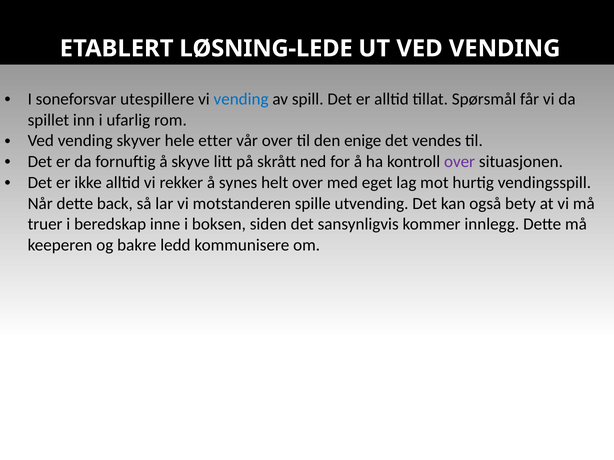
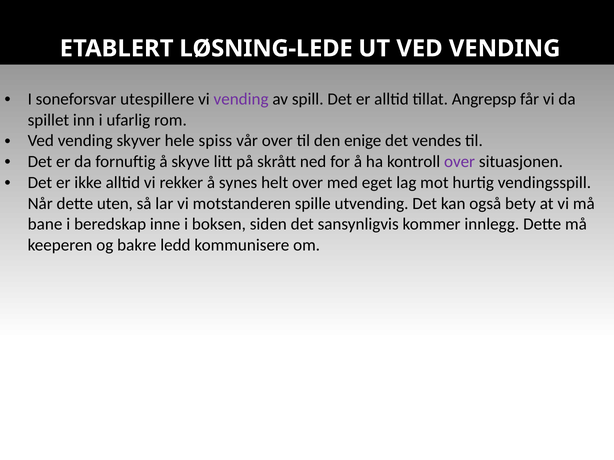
vending colour: blue -> purple (241, 99)
Spørsmål: Spørsmål -> Angrepsp (484, 99)
etter: etter -> spiss (215, 141)
back: back -> uten (115, 204)
truer: truer -> bane (45, 225)
